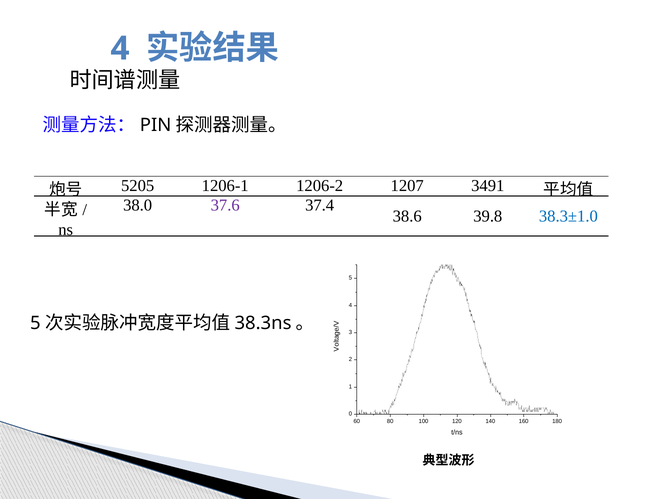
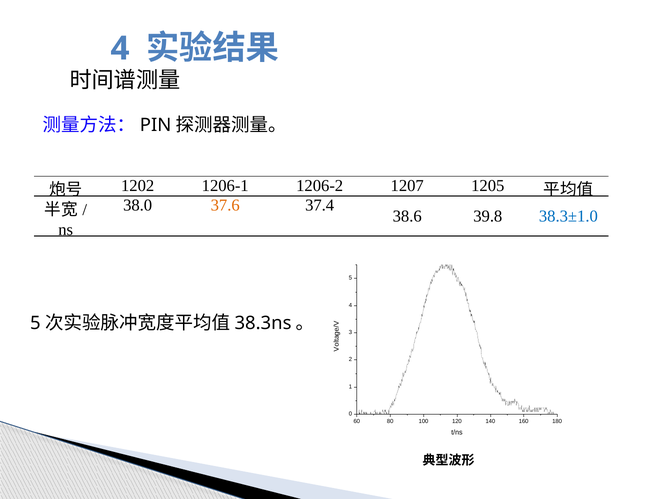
5205: 5205 -> 1202 (138, 185)
3491: 3491 -> 1205 (488, 185)
37.6 colour: purple -> orange (225, 205)
